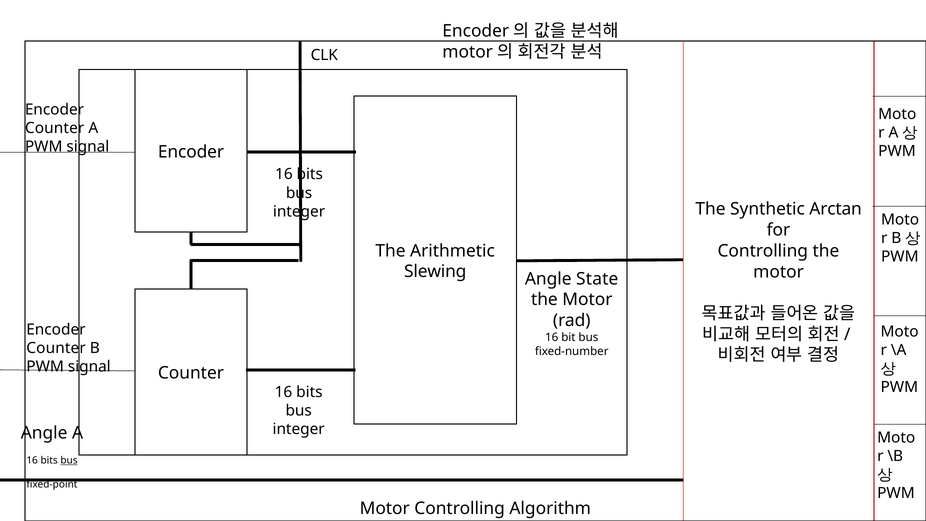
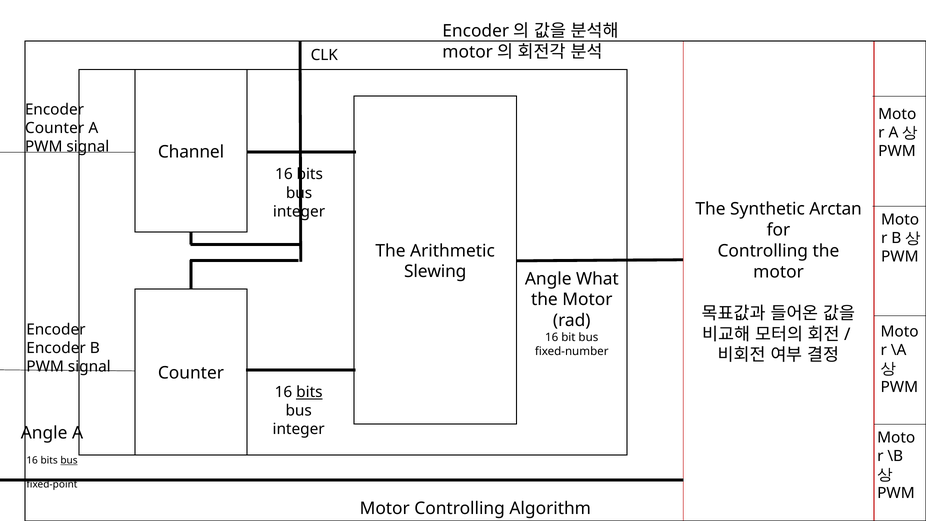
signal Encoder: Encoder -> Channel (191, 152)
State: State -> What (597, 279)
Counter: Counter -> Encoder (56, 348)
bits underline: none -> present (309, 392)
